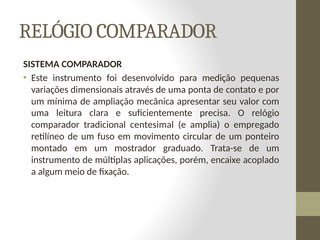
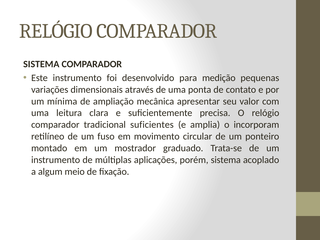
centesimal: centesimal -> suficientes (152, 125)
empregado: empregado -> incorporam (256, 125)
porém encaixe: encaixe -> sistema (226, 160)
